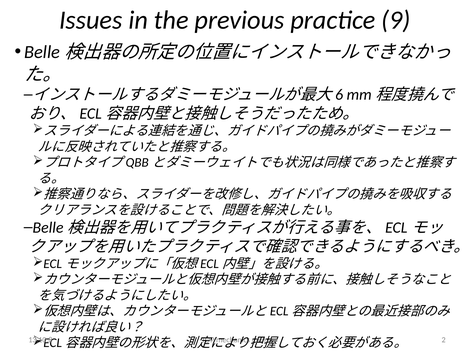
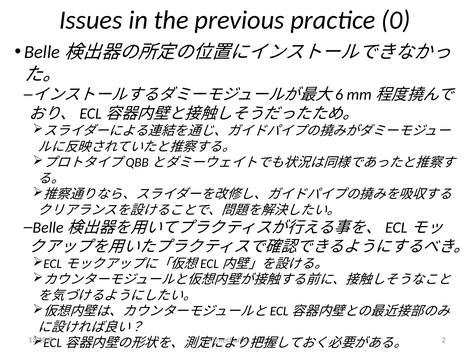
9: 9 -> 0 (396, 20)
